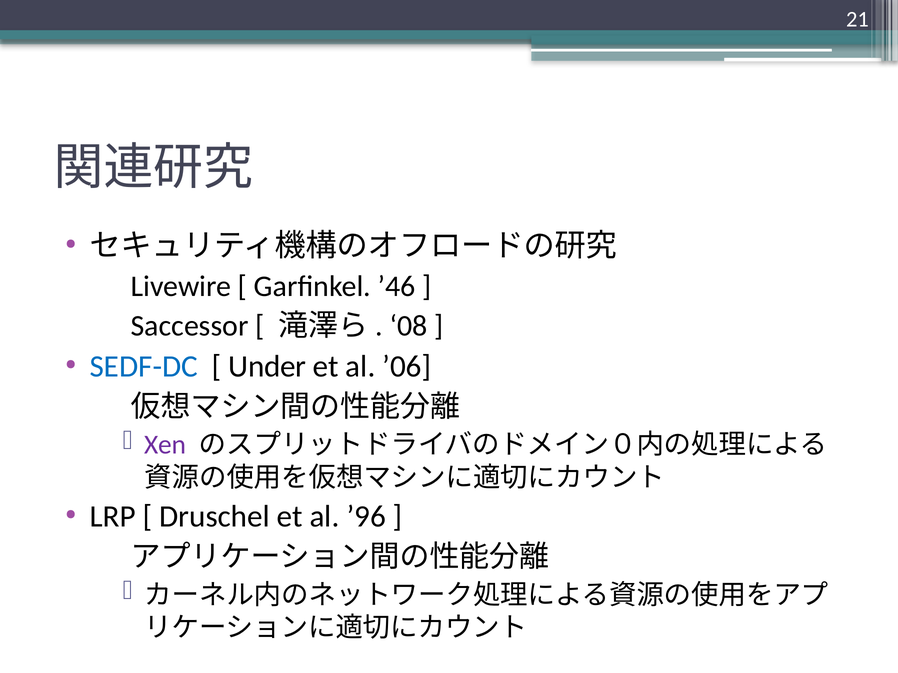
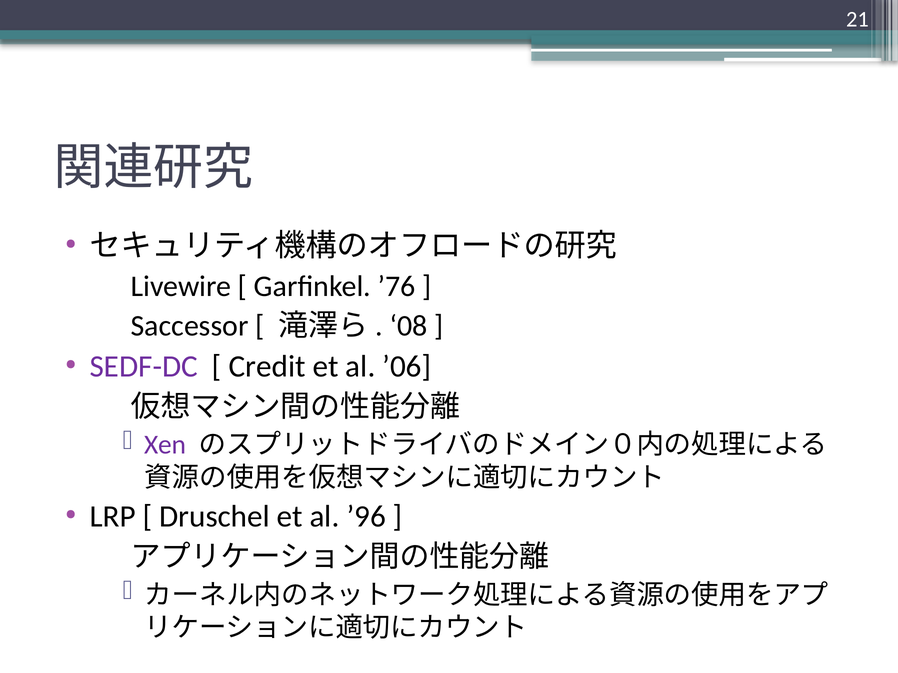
’46: ’46 -> ’76 (397, 287)
SEDF-DC colour: blue -> purple (144, 367)
Under: Under -> Credit (267, 367)
